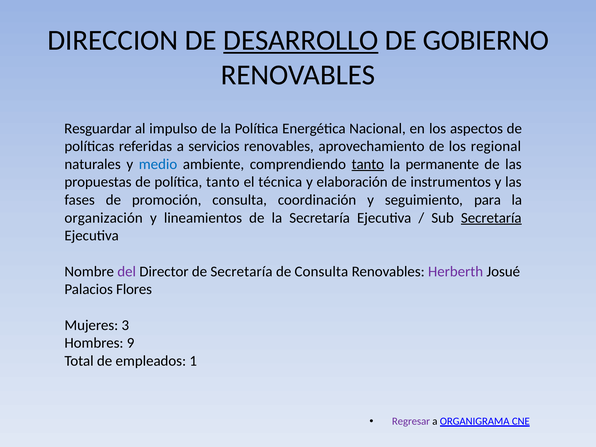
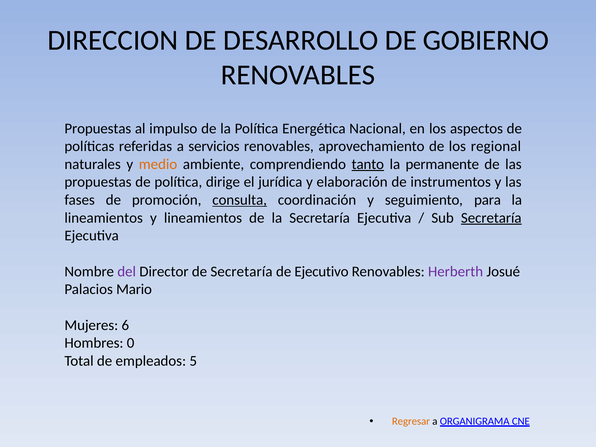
DESARROLLO underline: present -> none (301, 40)
Resguardar: Resguardar -> Propuestas (98, 128)
medio colour: blue -> orange (158, 164)
política tanto: tanto -> dirige (223, 182)
técnica: técnica -> jurídica (280, 182)
consulta underline: none -> present (240, 200)
organización: organización -> lineamientos (104, 218)
de Consulta: Consulta -> Ejecutivo (322, 271)
Flores: Flores -> Mario (134, 289)
3: 3 -> 6 (125, 325)
9: 9 -> 0 (131, 343)
1: 1 -> 5 (193, 361)
Regresar colour: purple -> orange (411, 421)
